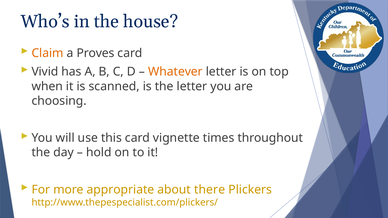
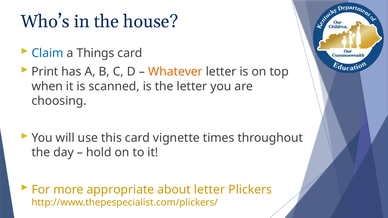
Claim colour: orange -> blue (48, 53)
Proves: Proves -> Things (96, 53)
Vivid: Vivid -> Print (45, 72)
about there: there -> letter (210, 190)
